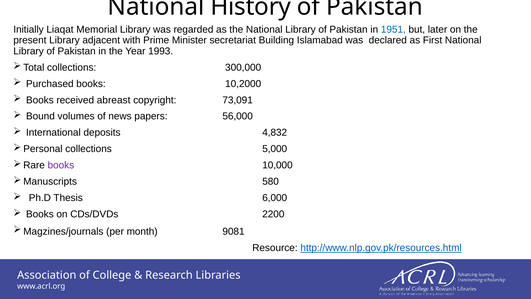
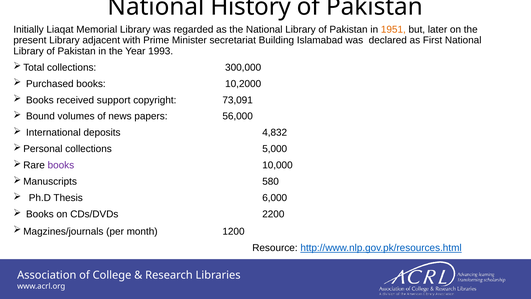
1951 colour: blue -> orange (393, 30)
abreast: abreast -> support (114, 100)
9081: 9081 -> 1200 (233, 231)
